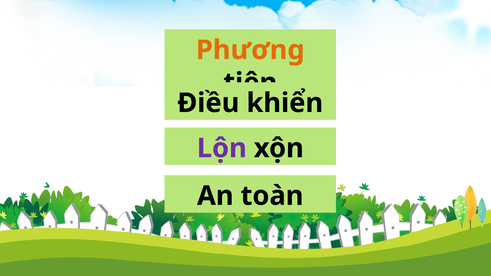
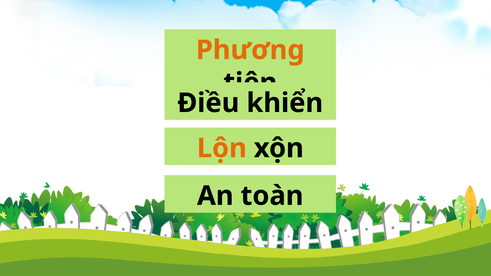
Lộn colour: purple -> orange (222, 148)
